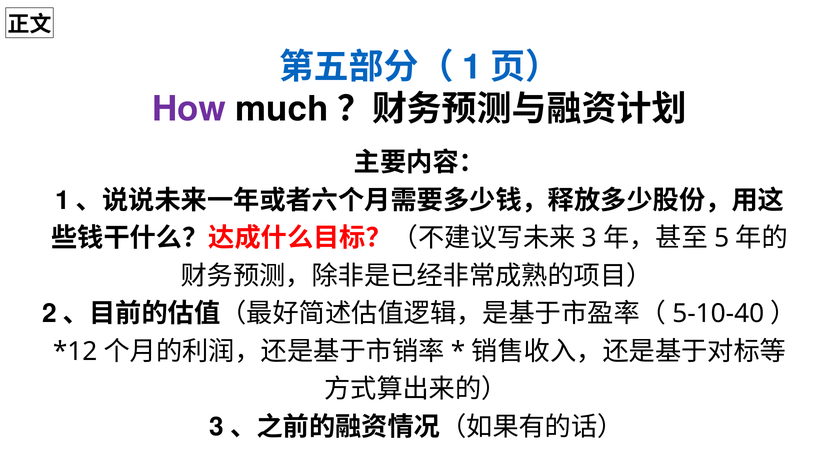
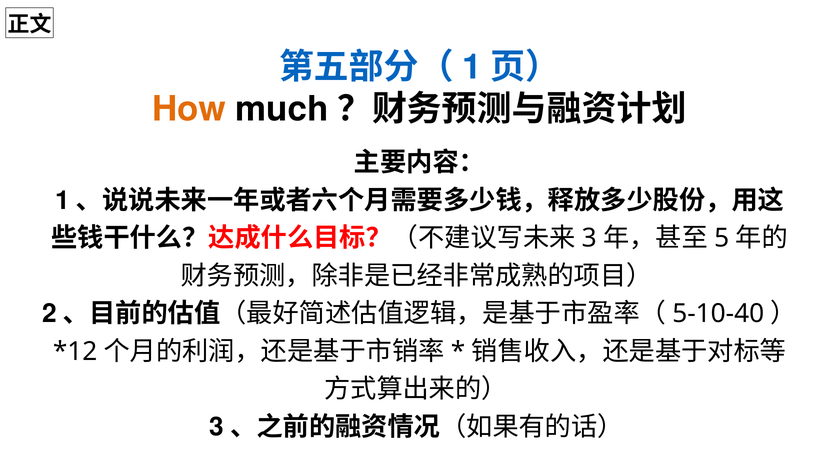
How colour: purple -> orange (189, 109)
